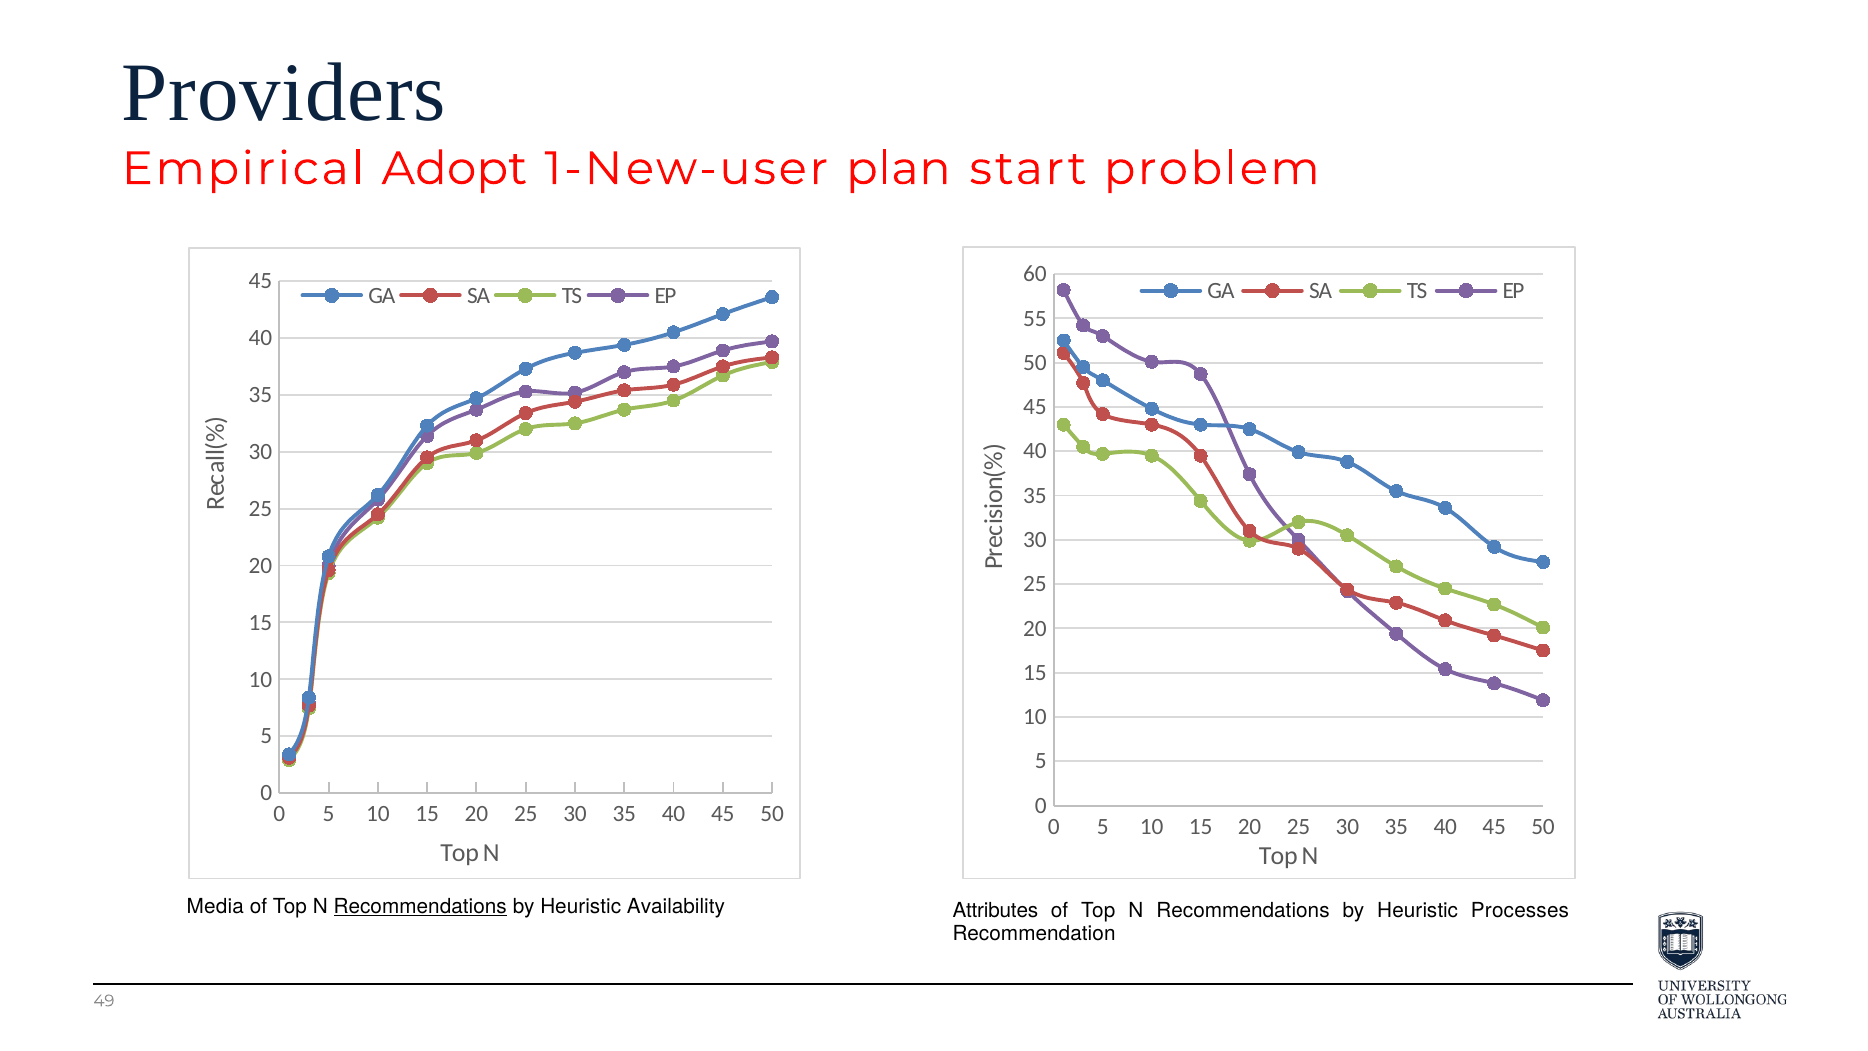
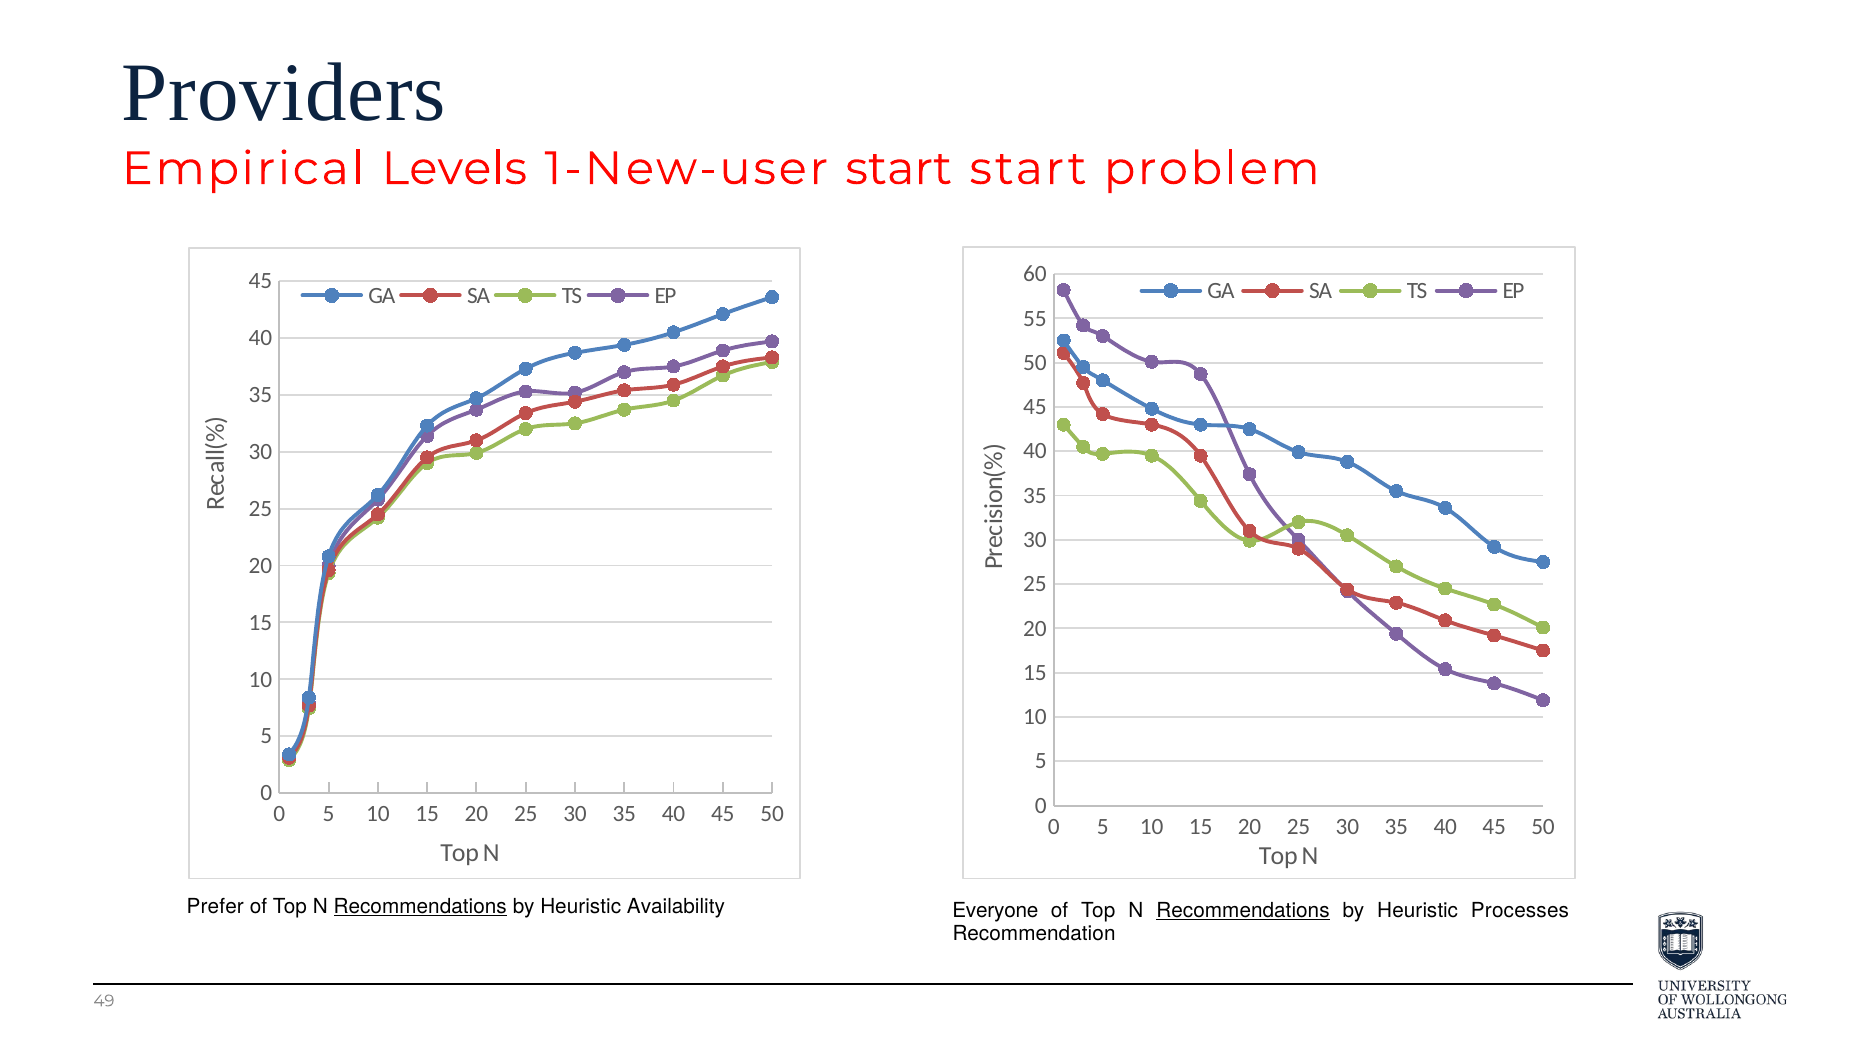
Adopt: Adopt -> Levels (454, 169)
1-New-user plan: plan -> start (899, 169)
Media: Media -> Prefer (215, 907)
Attributes: Attributes -> Everyone (995, 911)
Recommendations underline: none -> present (1243, 911)
